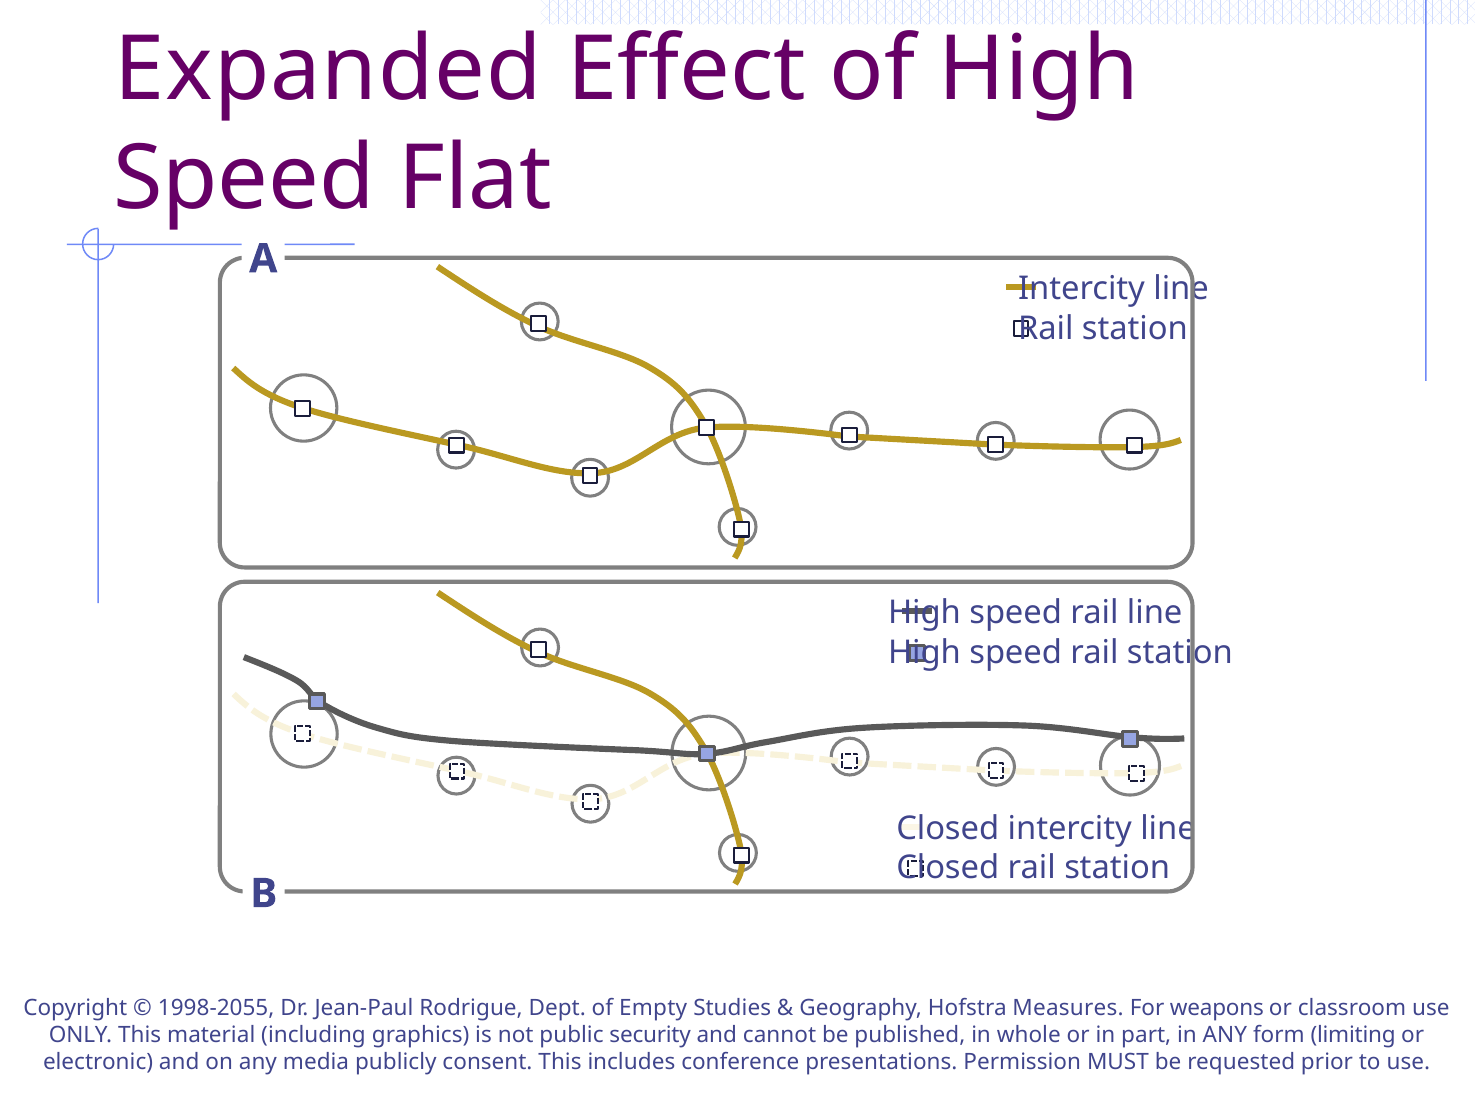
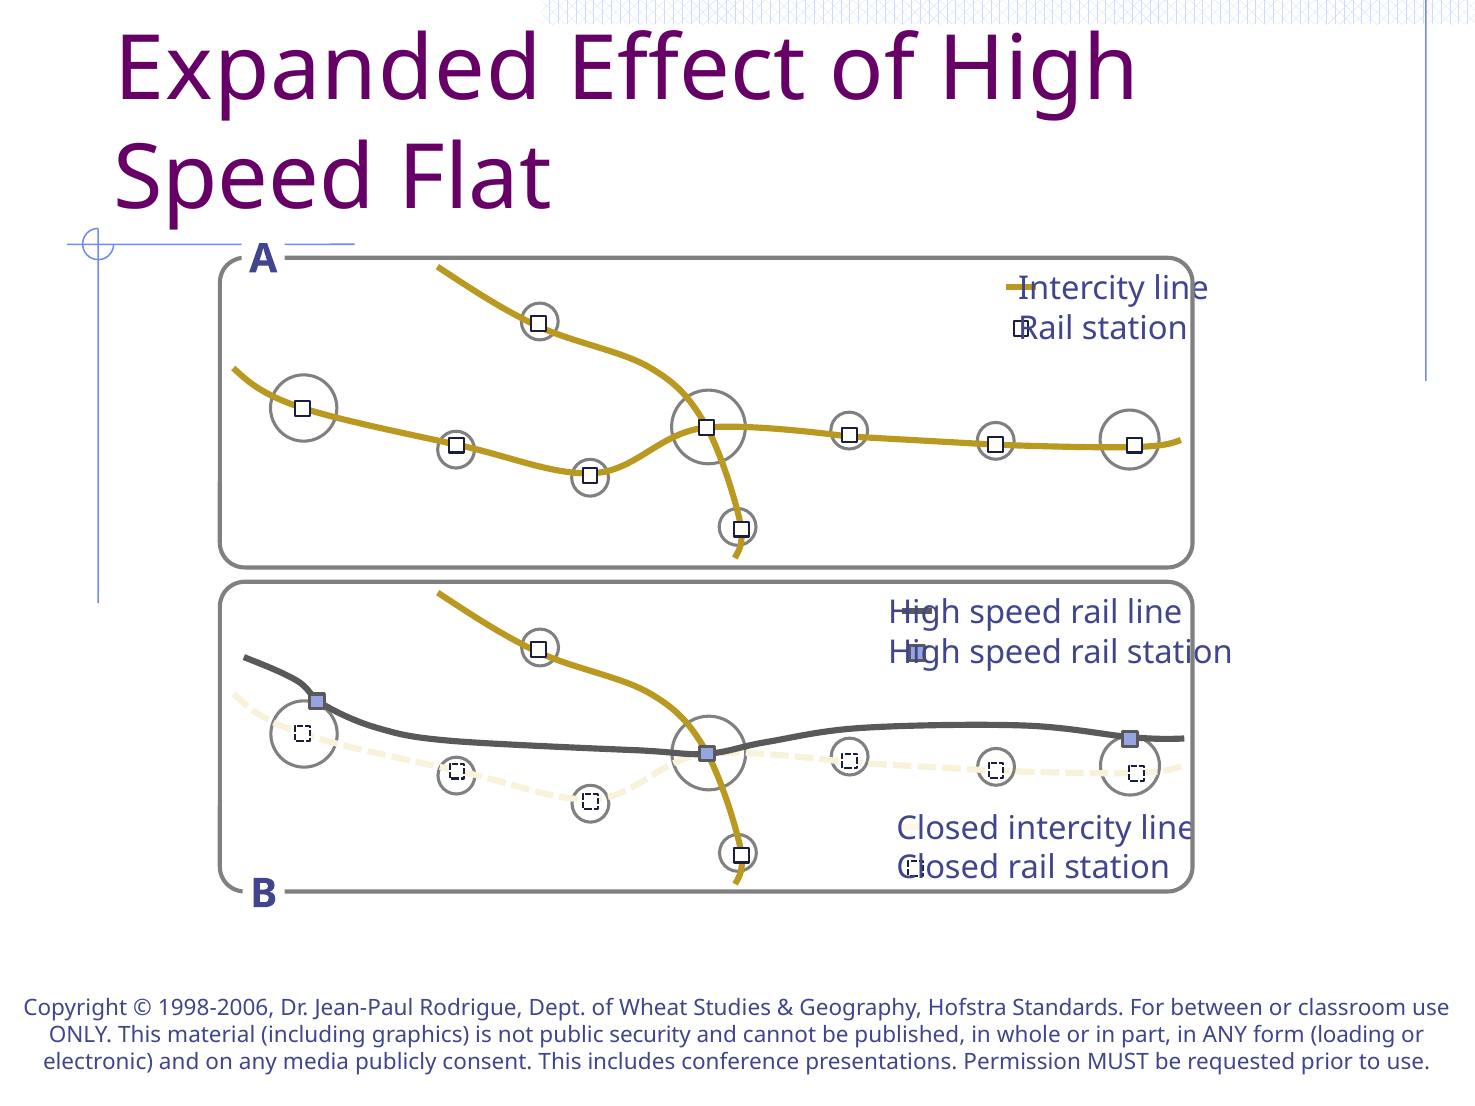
1998-2055: 1998-2055 -> 1998-2006 (216, 1008)
Empty: Empty -> Wheat (653, 1008)
Measures: Measures -> Standards (1068, 1008)
weapons: weapons -> between (1217, 1008)
limiting: limiting -> loading (1353, 1035)
